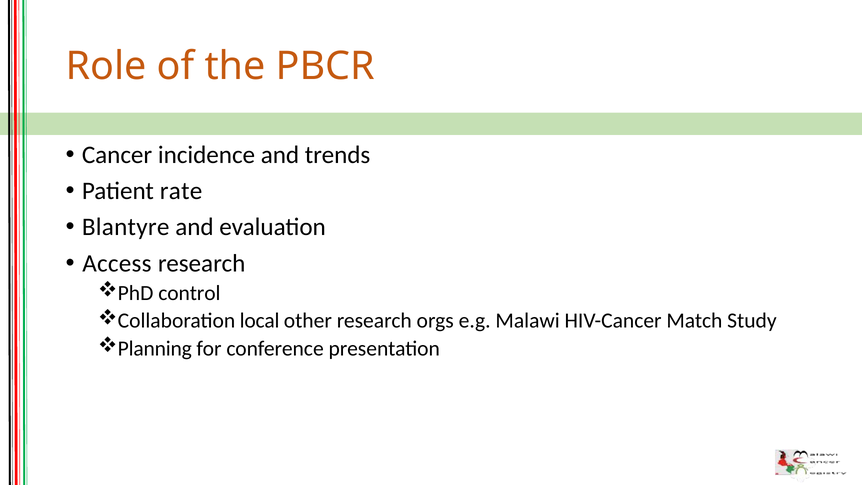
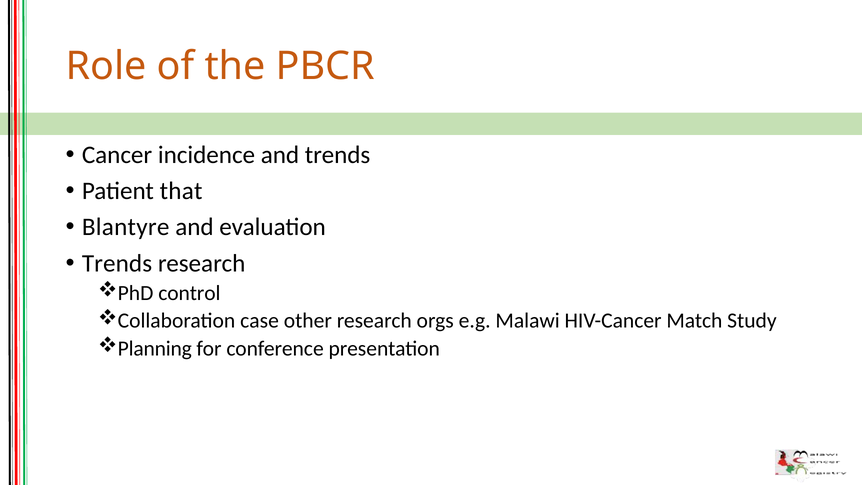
rate: rate -> that (181, 191)
Access: Access -> Trends (117, 263)
local: local -> case (259, 321)
